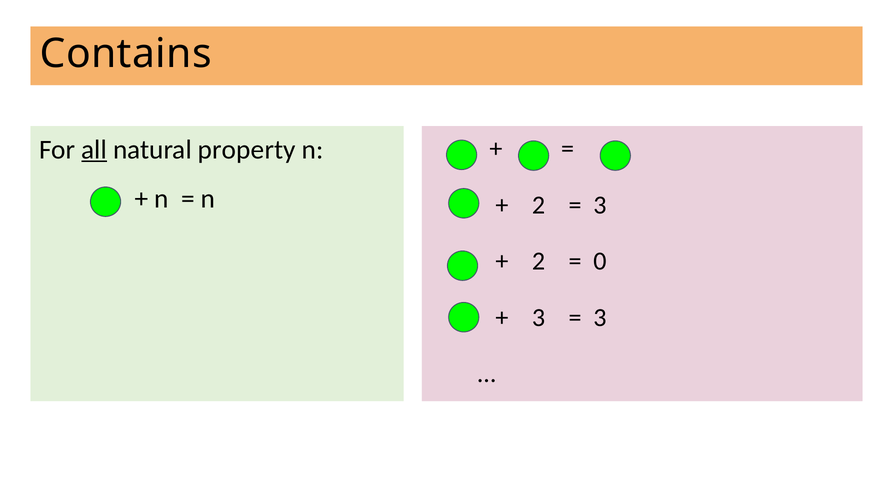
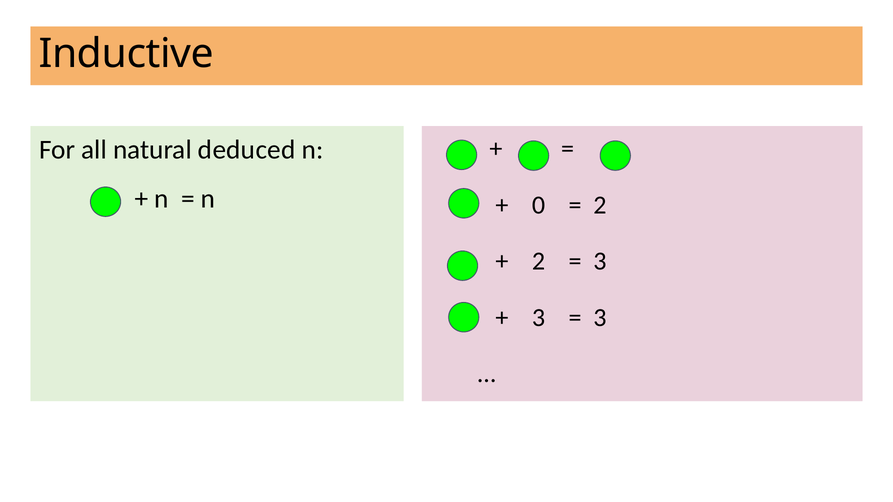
Contains: Contains -> Inductive (126, 54)
all underline: present -> none (94, 150)
property: property -> deduced (247, 150)
2: 2 -> 0 (538, 205)
3: 3 -> 2 (600, 205)
0: 0 -> 3 (600, 261)
